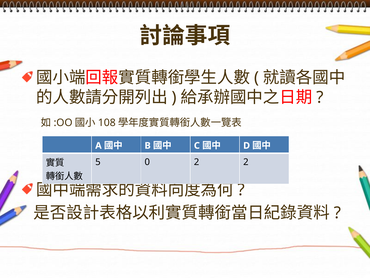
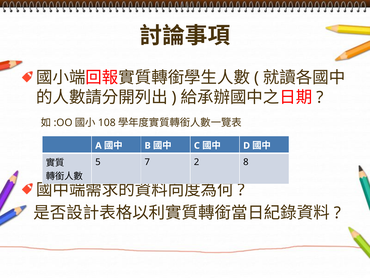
0: 0 -> 7 (147, 162)
2 2: 2 -> 8 (246, 162)
